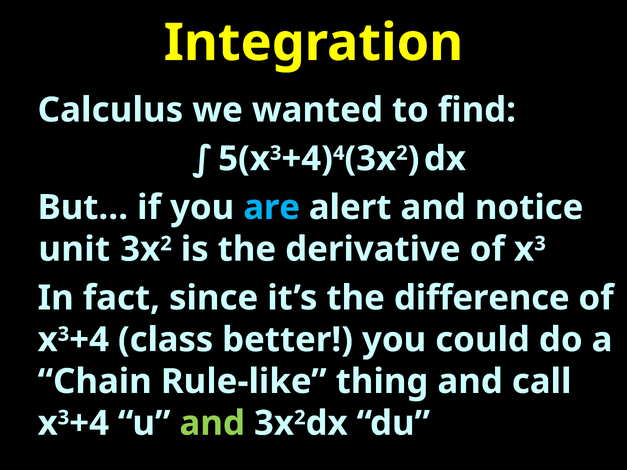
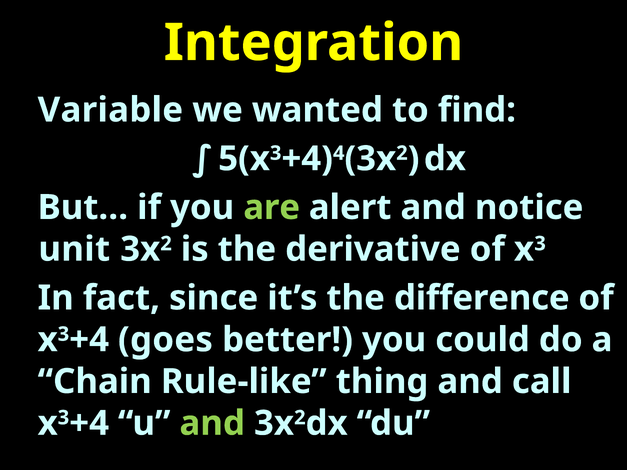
Calculus: Calculus -> Variable (110, 110)
are colour: light blue -> light green (272, 208)
class: class -> goes (165, 340)
